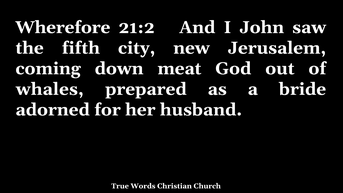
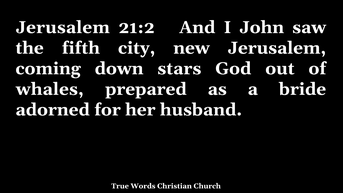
Wherefore: Wherefore -> Jerusalem (63, 27)
meat: meat -> stars (179, 69)
